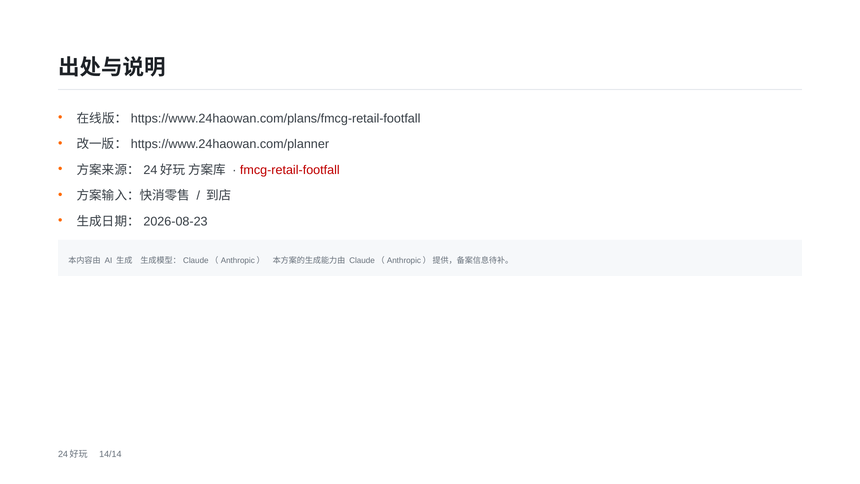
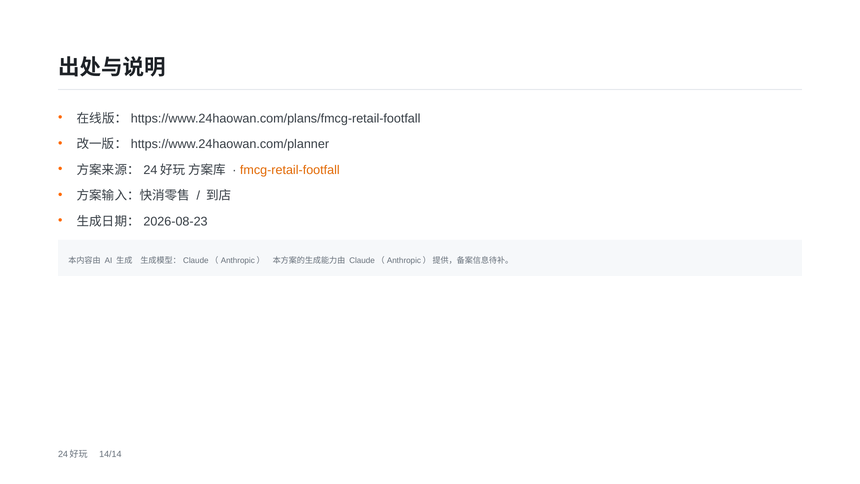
fmcg-retail-footfall colour: red -> orange (290, 170)
